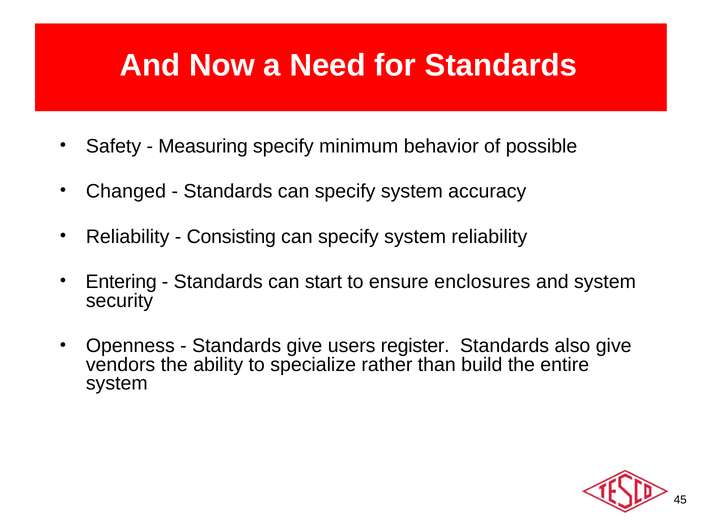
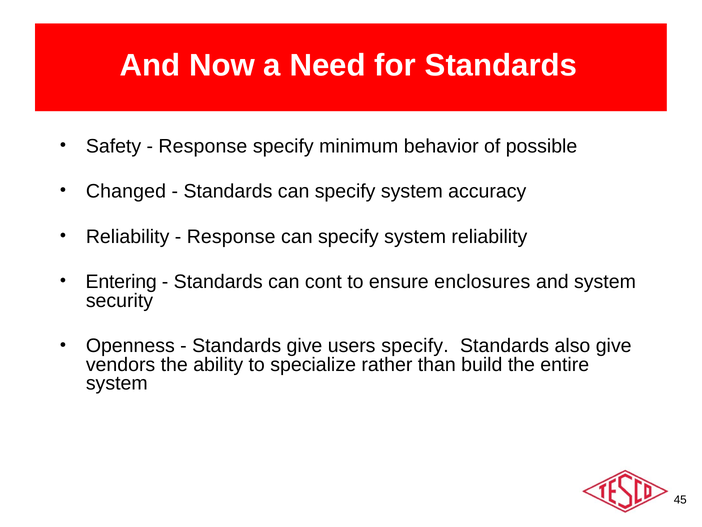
Measuring: Measuring -> Response (203, 146)
Consisting: Consisting -> Response (231, 236)
start: start -> cont (323, 282)
users register: register -> specify (415, 346)
